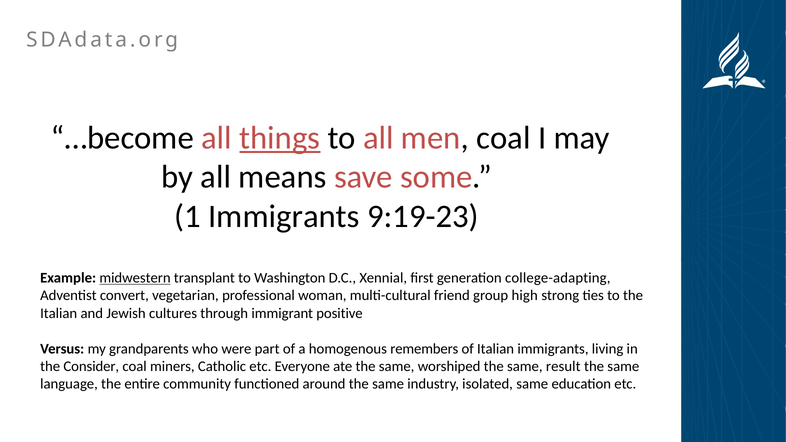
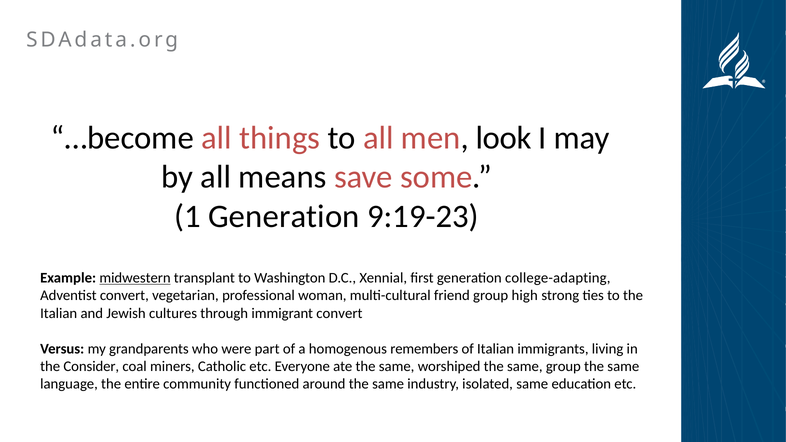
things underline: present -> none (280, 138)
men coal: coal -> look (504, 138)
1 Immigrants: Immigrants -> Generation (284, 216)
immigrant positive: positive -> convert (339, 313)
same result: result -> group (563, 366)
